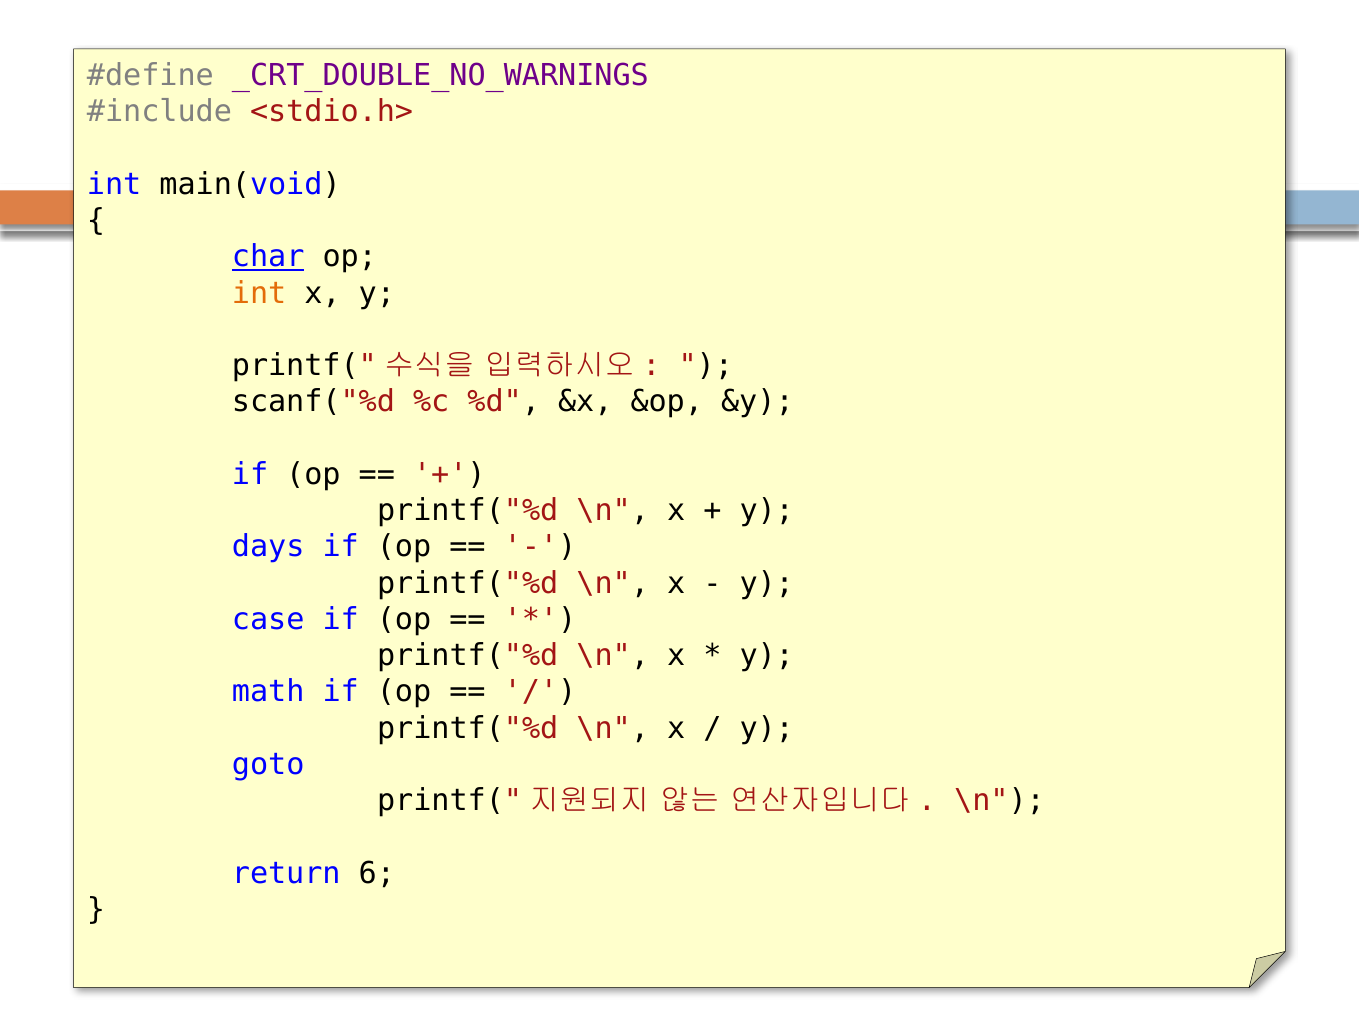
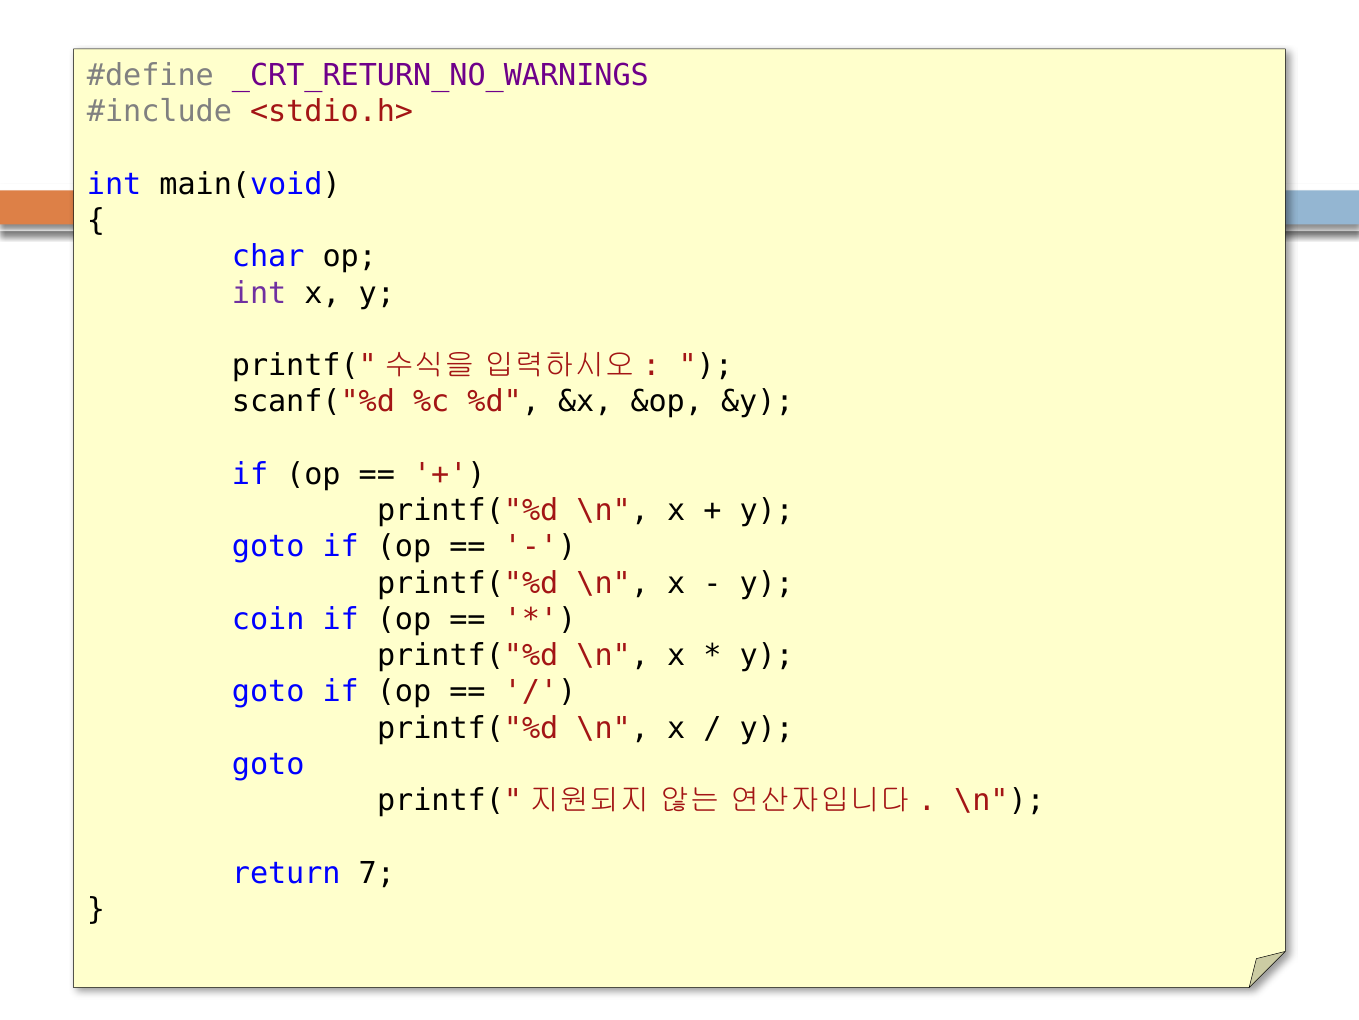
_CRT_DOUBLE_NO_WARNINGS: _CRT_DOUBLE_NO_WARNINGS -> _CRT_RETURN_NO_WARNINGS (440, 76)
char underline: present -> none (268, 257)
int colour: orange -> purple (259, 293)
days: days -> goto (268, 547)
case: case -> coin (268, 619)
math: math -> goto (268, 691)
6: 6 -> 7 (377, 873)
